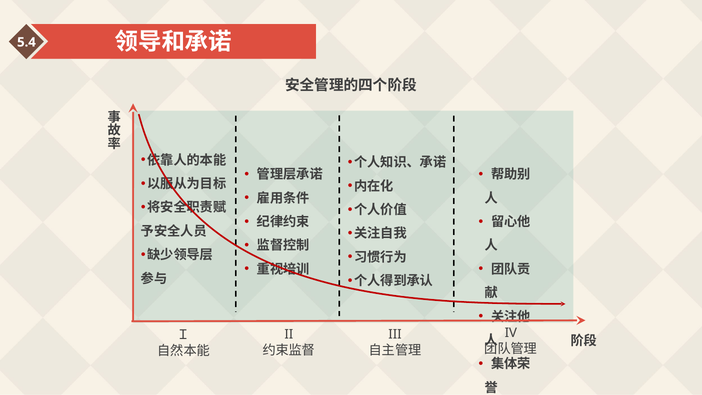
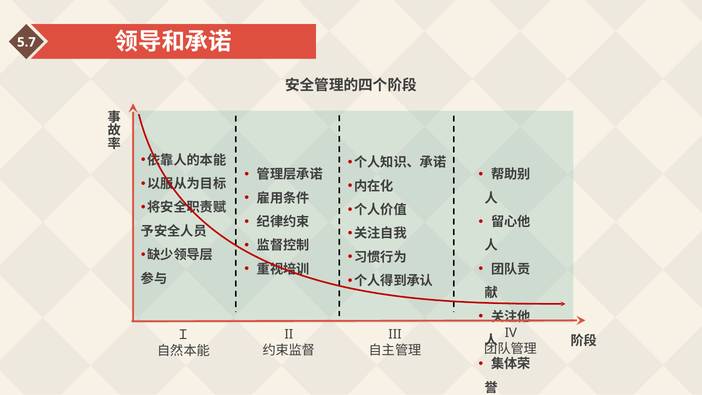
5.4: 5.4 -> 5.7 (26, 42)
